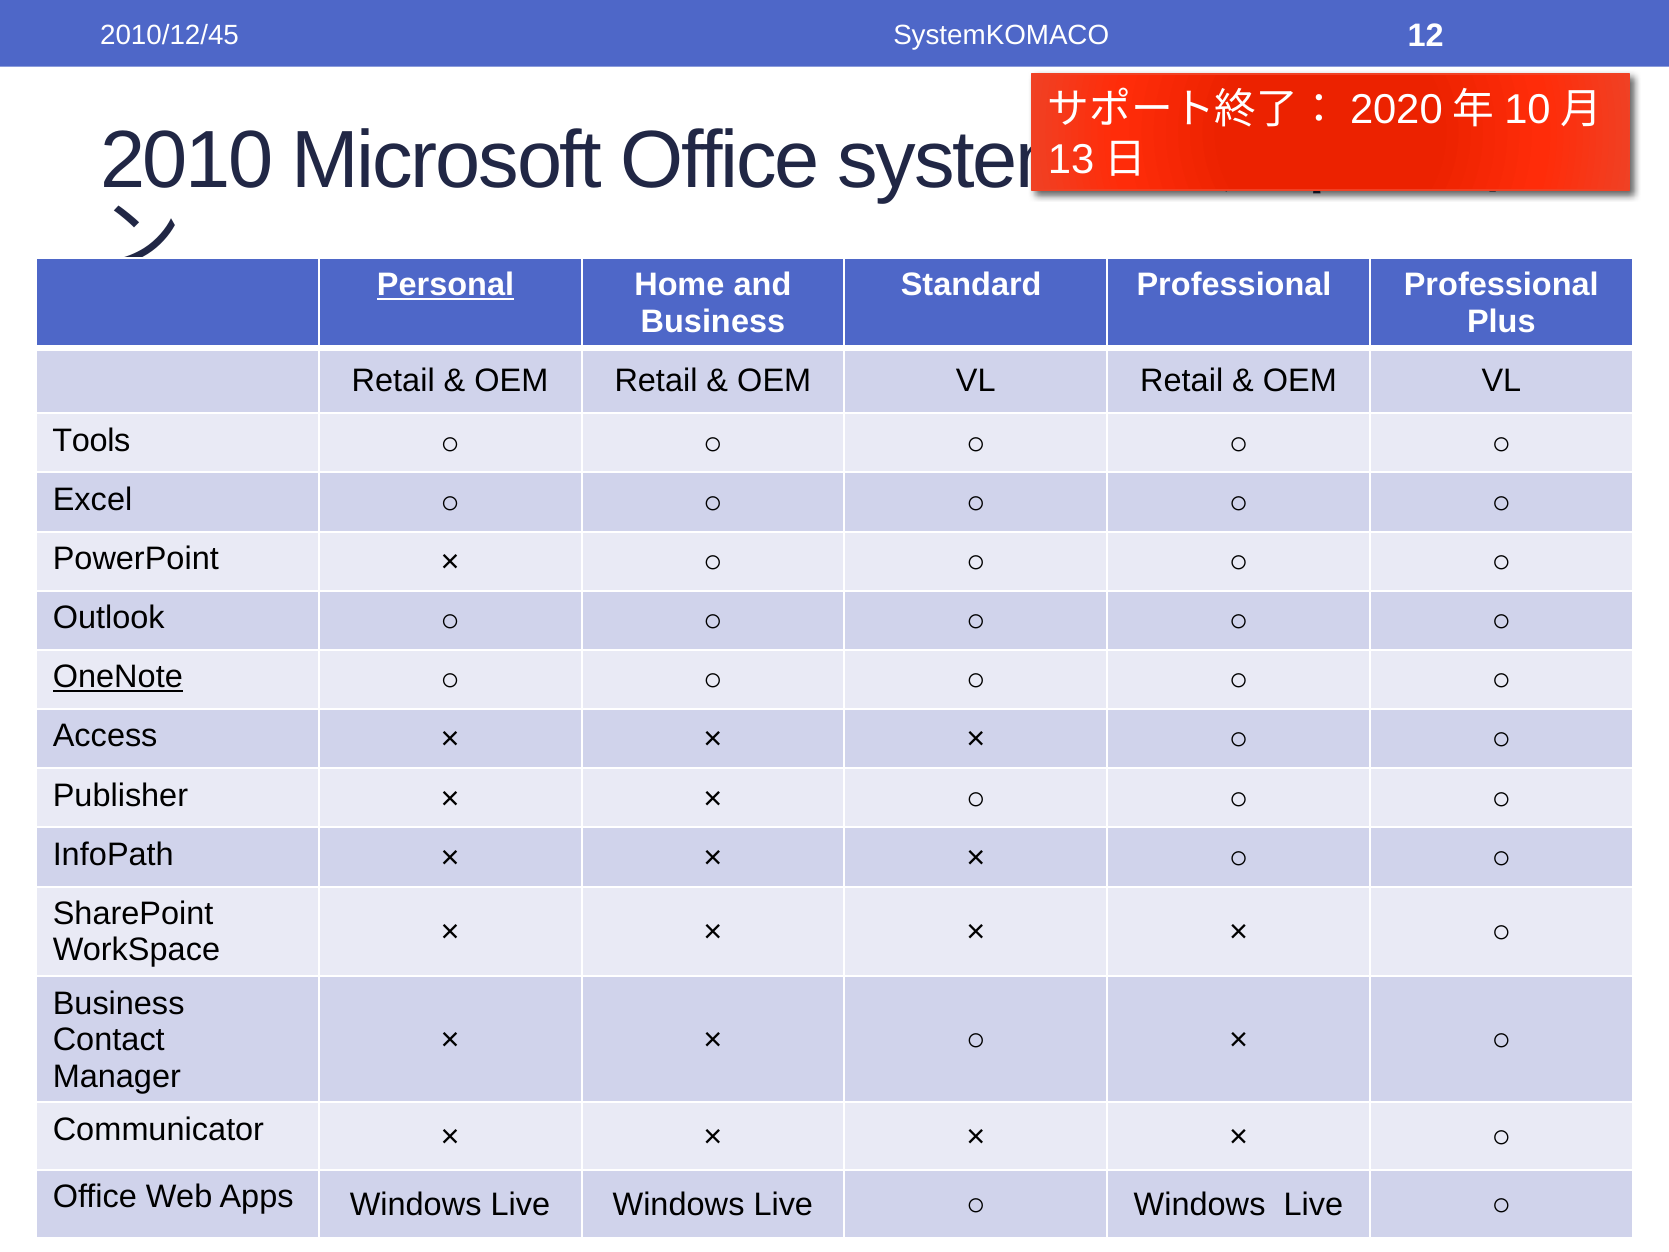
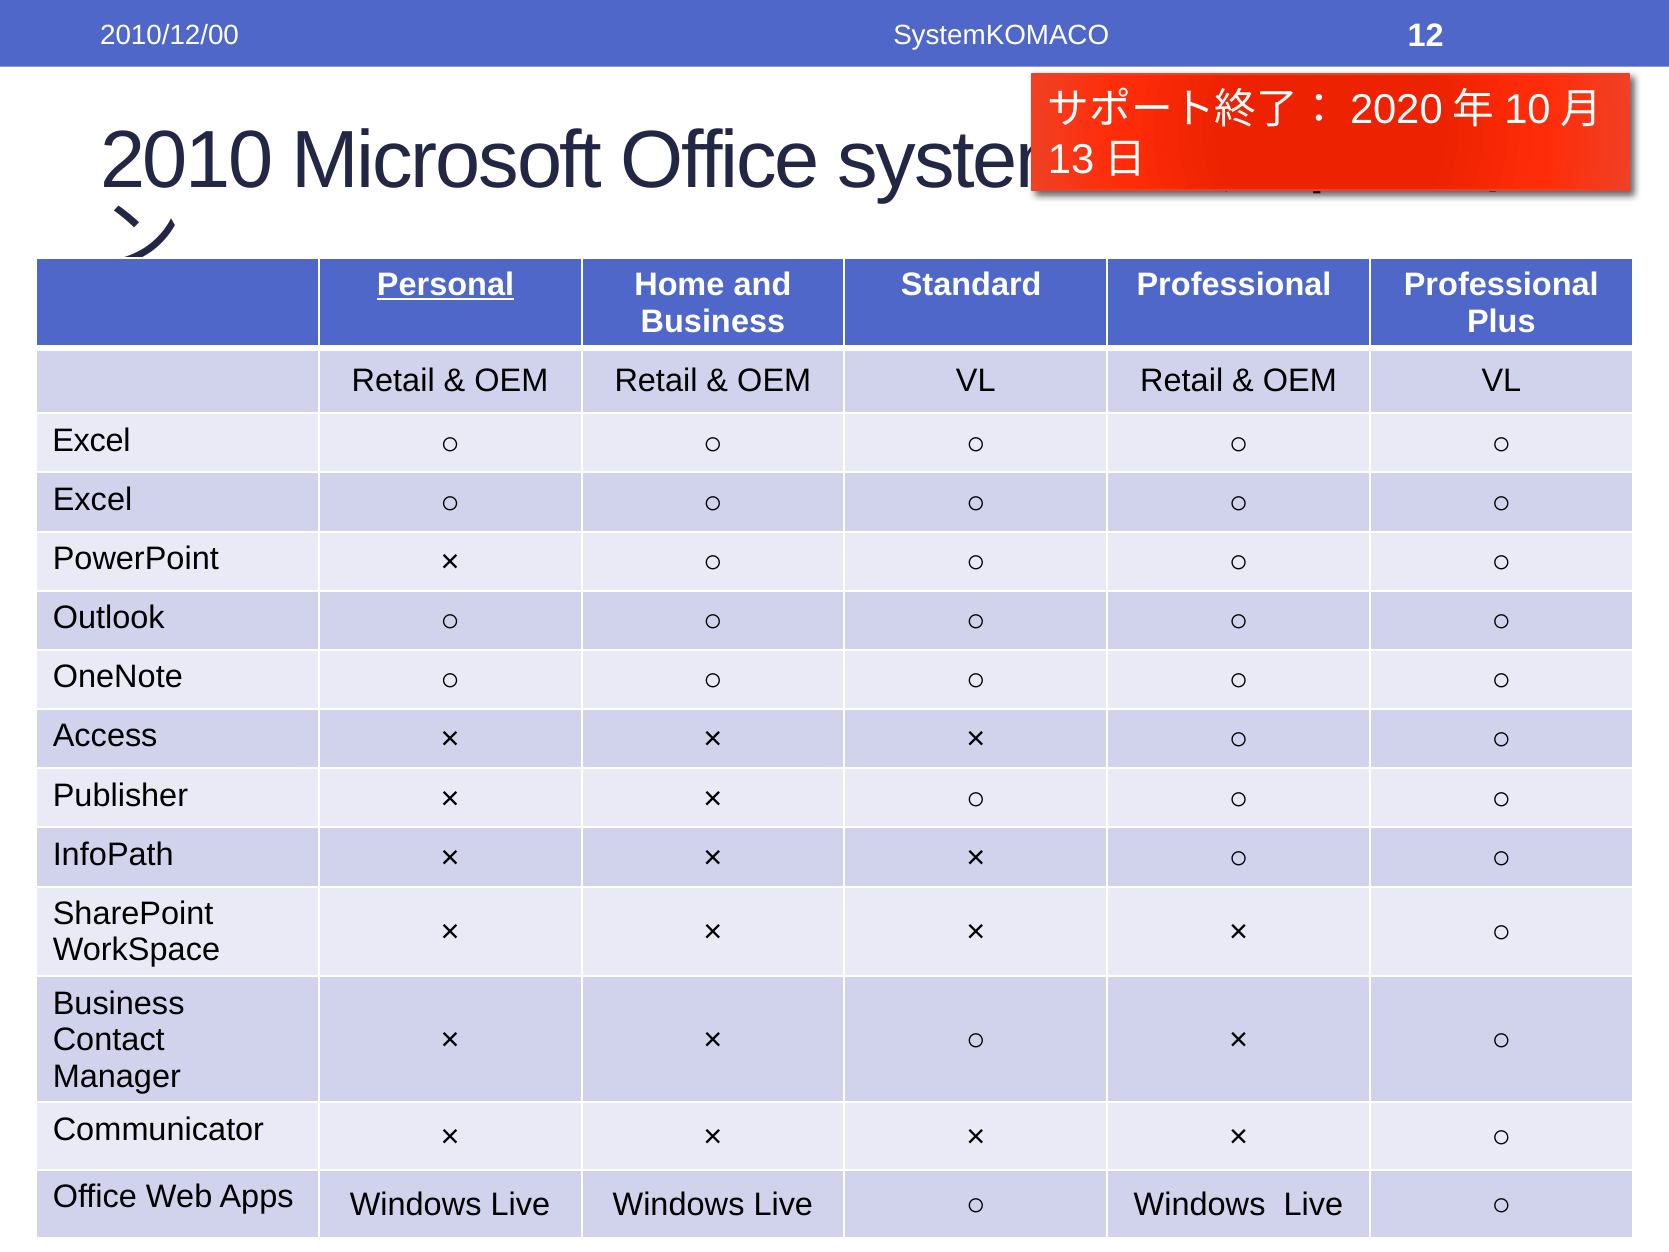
2010/12/45: 2010/12/45 -> 2010/12/00 (170, 35)
Tools: Tools -> Excel (91, 440)
OneNote underline: present -> none (118, 677)
